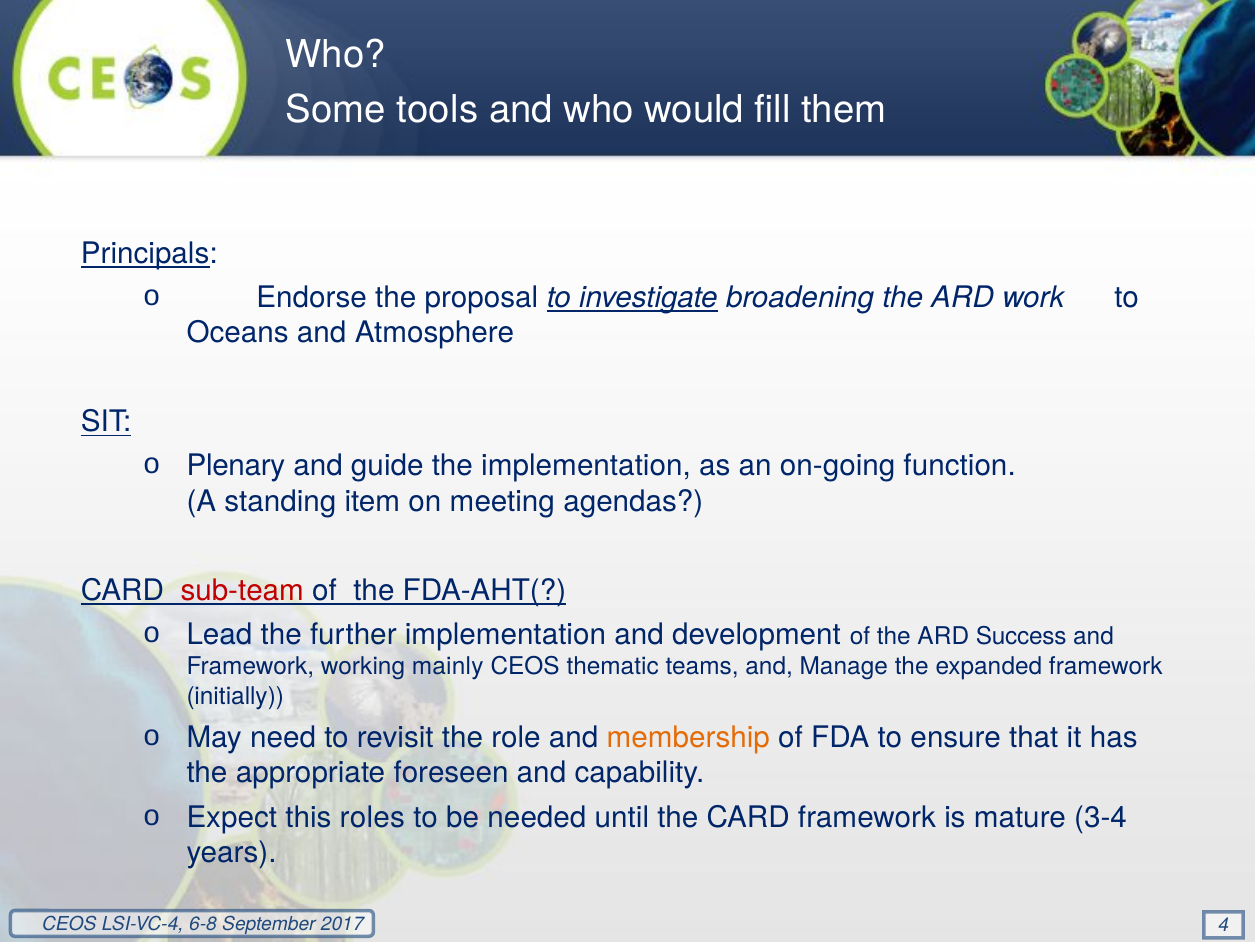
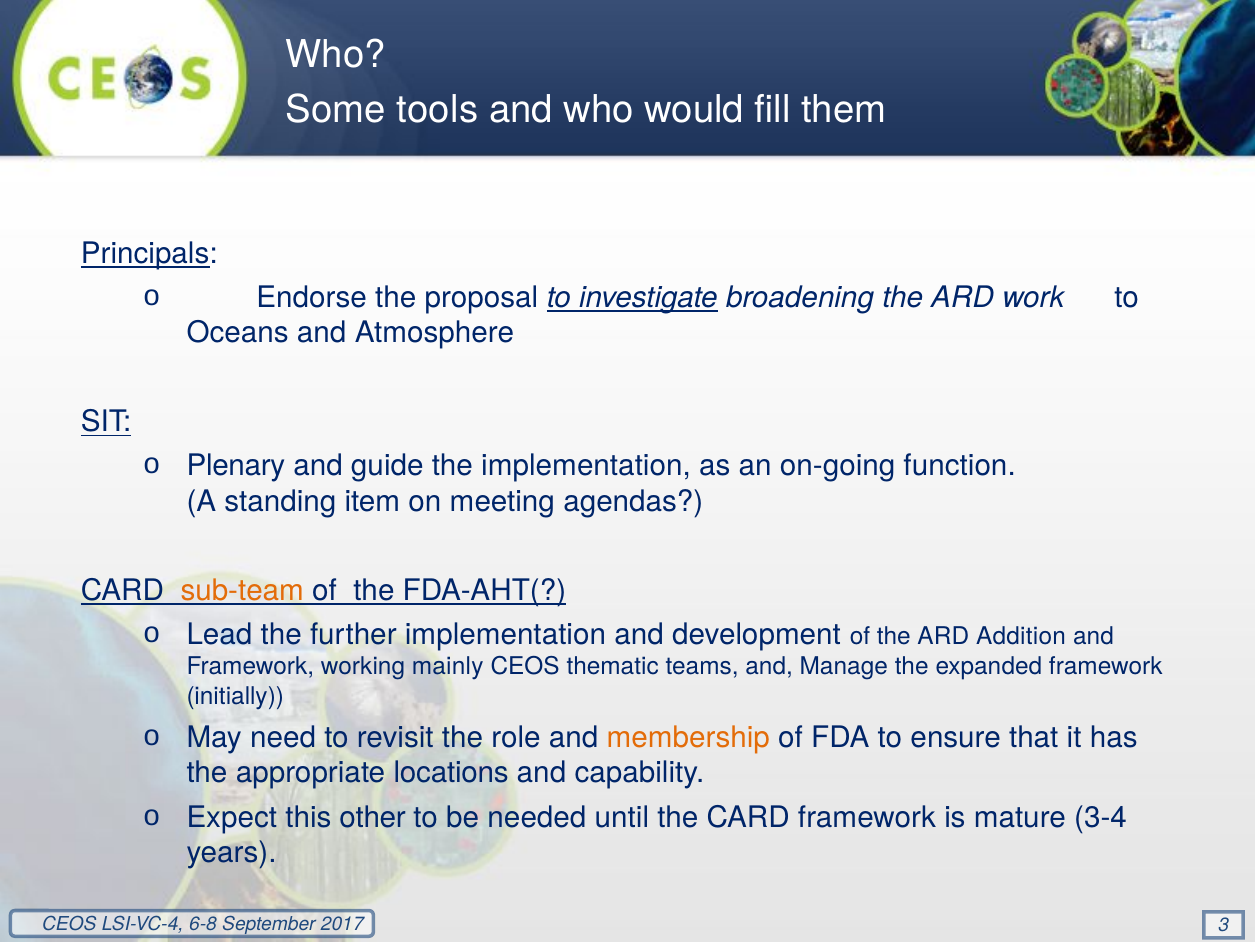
sub-team colour: red -> orange (242, 590)
Success: Success -> Addition (1021, 636)
foreseen: foreseen -> locations (451, 773)
roles: roles -> other (373, 817)
4: 4 -> 3 (1224, 924)
